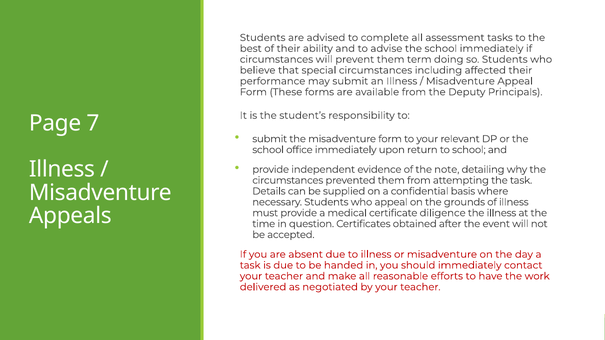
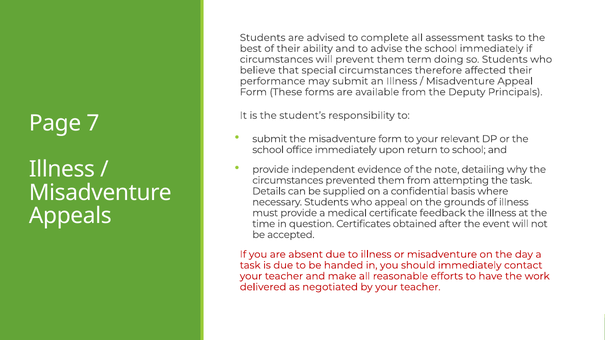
including: including -> therefore (438, 70)
diligence: diligence -> feedback (443, 213)
